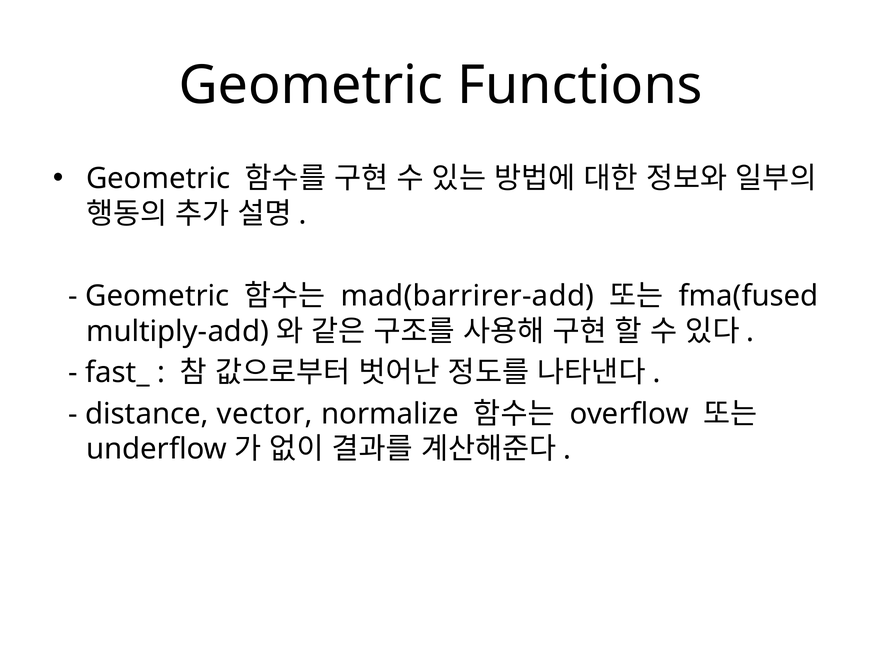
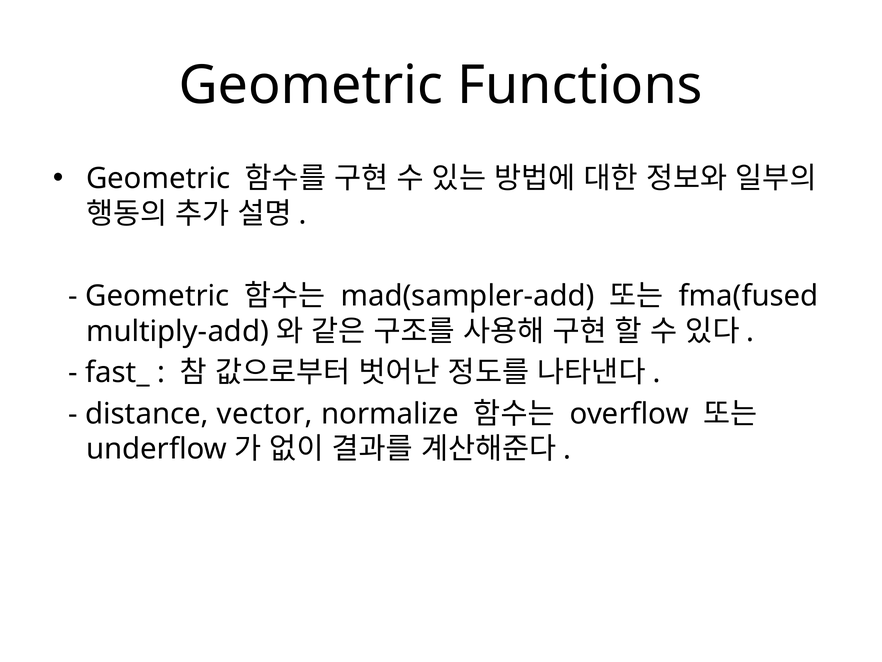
mad(barrirer-add: mad(barrirer-add -> mad(sampler-add (468, 296)
